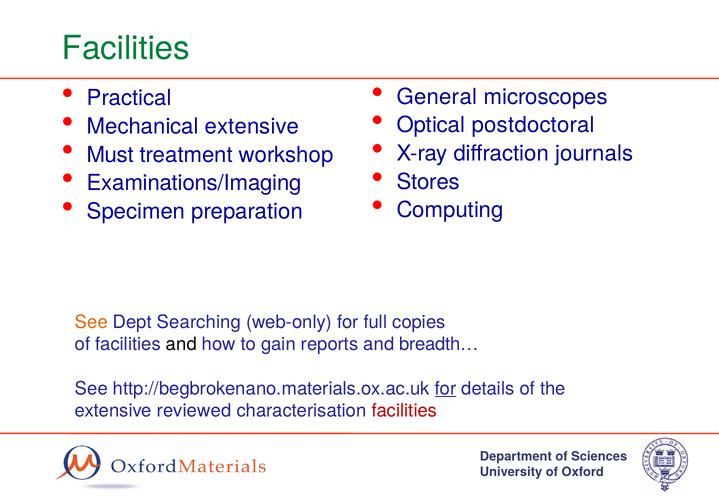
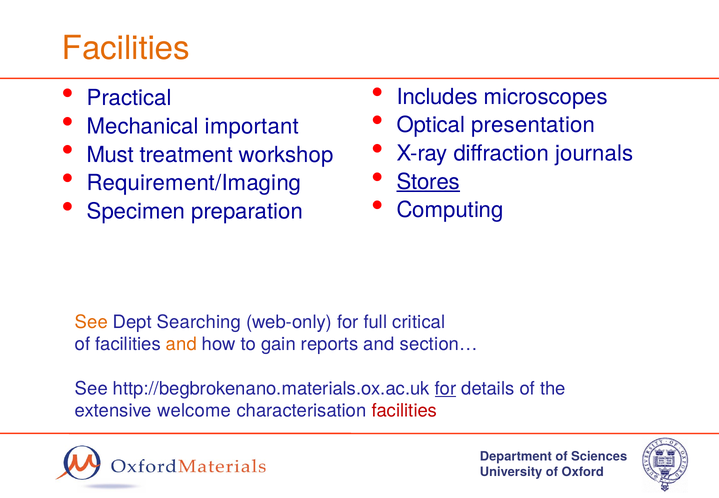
Facilities colour: green -> orange (126, 48)
General: General -> Includes (437, 97)
postdoctoral: postdoctoral -> presentation (533, 125)
Mechanical extensive: extensive -> important (252, 126)
Stores underline: none -> present (428, 182)
Examinations/Imaging: Examinations/Imaging -> Requirement/Imaging (194, 183)
copies: copies -> critical (419, 322)
and colour: black -> orange (181, 344)
breadth…: breadth… -> section… (439, 344)
reviewed: reviewed -> welcome (194, 411)
